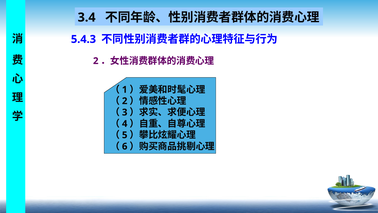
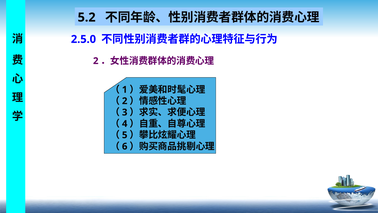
3.4: 3.4 -> 5.2 (87, 17)
5.4.3: 5.4.3 -> 2.5.0 (83, 39)
